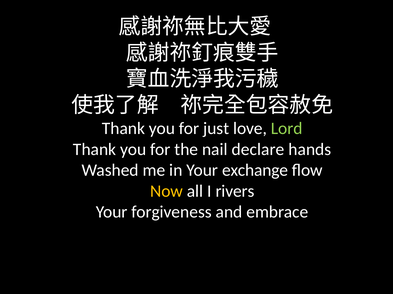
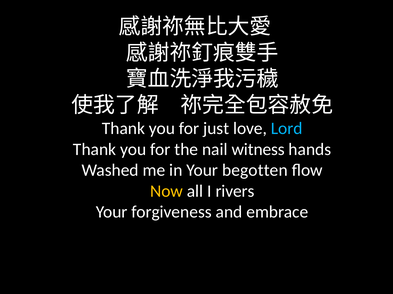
Lord colour: light green -> light blue (287, 129)
declare: declare -> witness (258, 150)
exchange: exchange -> begotten (255, 171)
